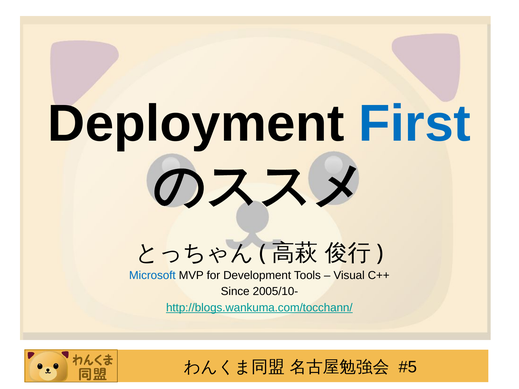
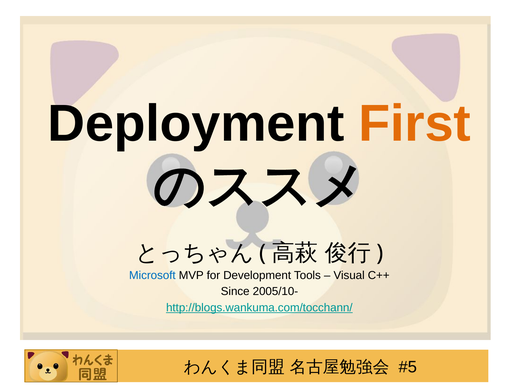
First colour: blue -> orange (415, 124)
